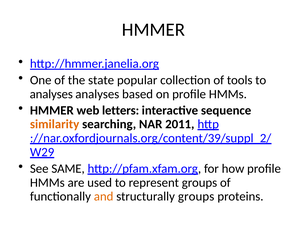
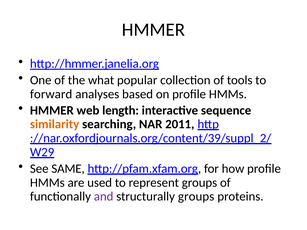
state: state -> what (101, 80)
analyses: analyses -> forward (51, 94)
letters: letters -> length (121, 110)
and colour: orange -> purple (104, 197)
